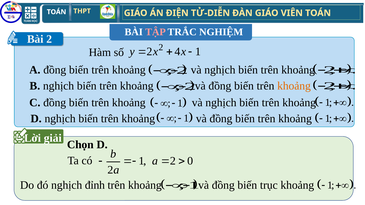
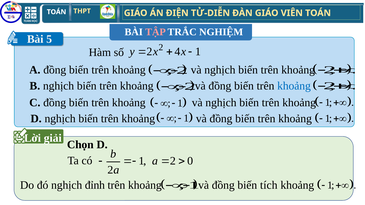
Bài 2: 2 -> 5 (49, 39)
khoảng colour: orange -> blue (294, 86)
trục: trục -> tích (269, 185)
